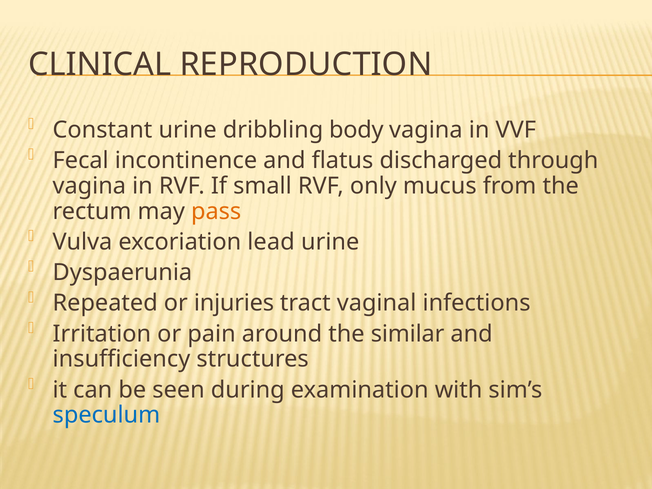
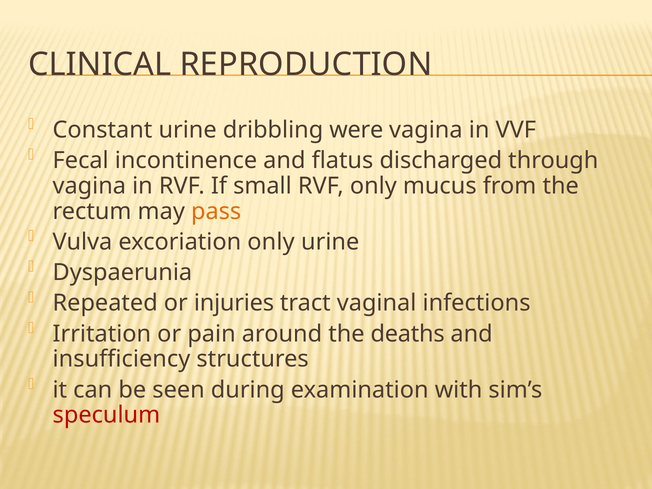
body: body -> were (356, 130)
excoriation lead: lead -> only (271, 242)
similar: similar -> deaths (408, 334)
speculum colour: blue -> red (106, 415)
